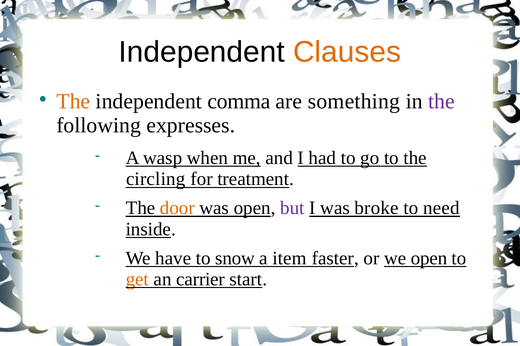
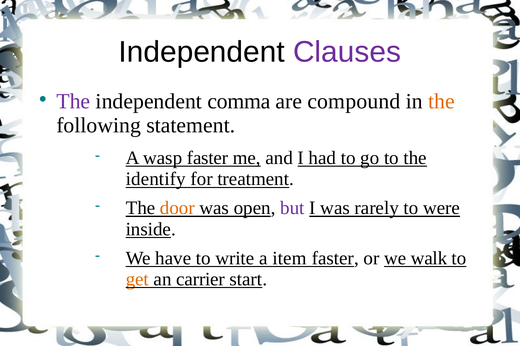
Clauses colour: orange -> purple (347, 52)
The colour: orange -> purple (73, 101)
something: something -> compound (354, 101)
the colour: purple -> orange (442, 101)
expresses: expresses -> statement (191, 126)
wasp when: when -> faster (208, 158)
circling: circling -> identify (156, 179)
broke: broke -> rarely (377, 208)
need: need -> were (441, 208)
snow: snow -> write (235, 259)
we open: open -> walk (429, 259)
